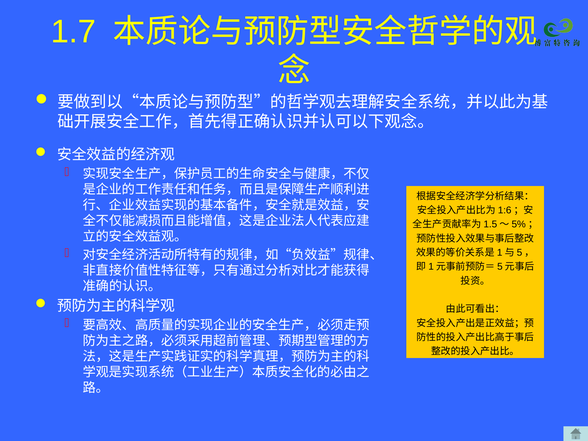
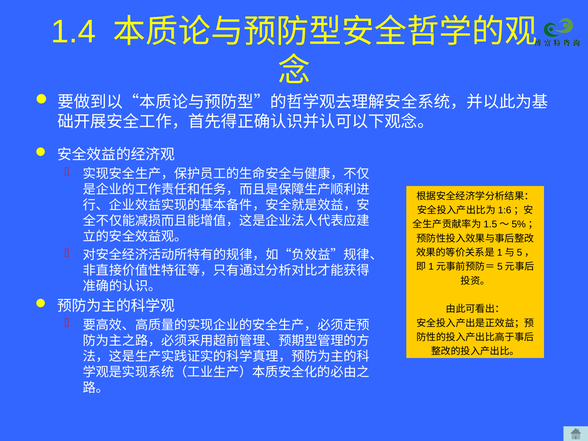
1.7: 1.7 -> 1.4 (73, 32)
